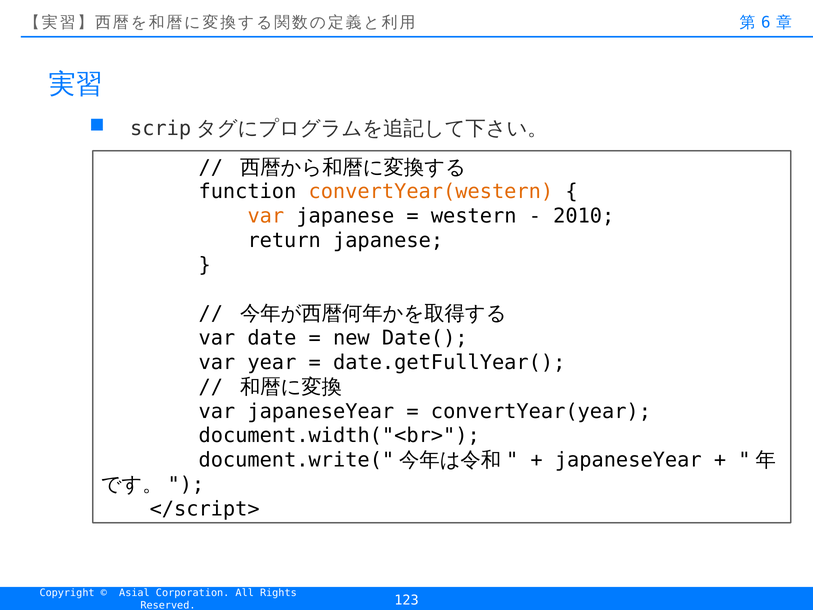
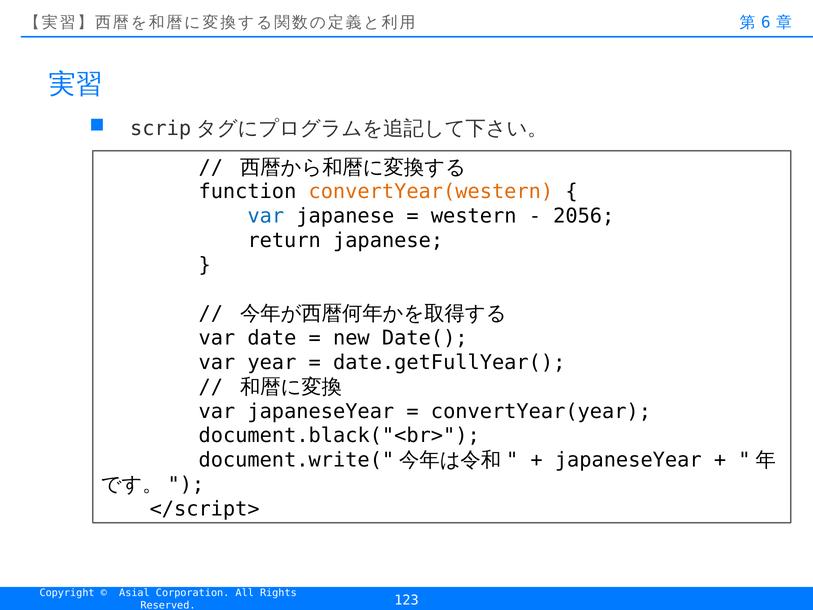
var colour: orange -> blue (266, 216)
2010: 2010 -> 2056 (584, 216)
document.width("<br>: document.width("<br> -> document.black("<br> (339, 436)
